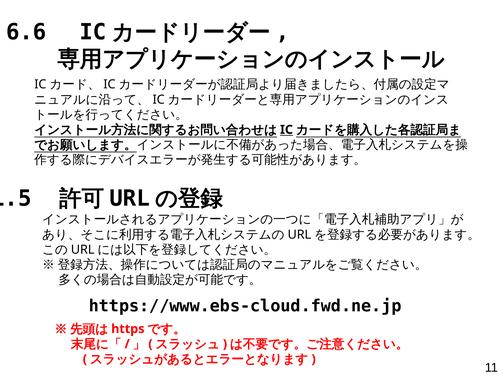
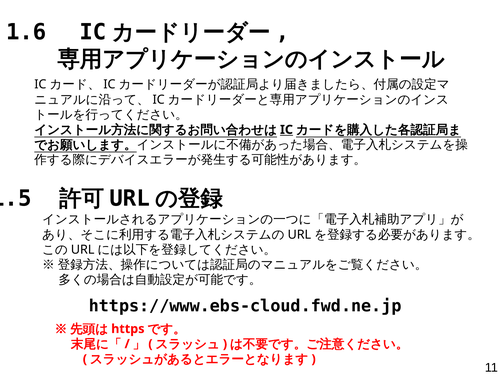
6.6: 6.6 -> 1.6 (26, 32)
